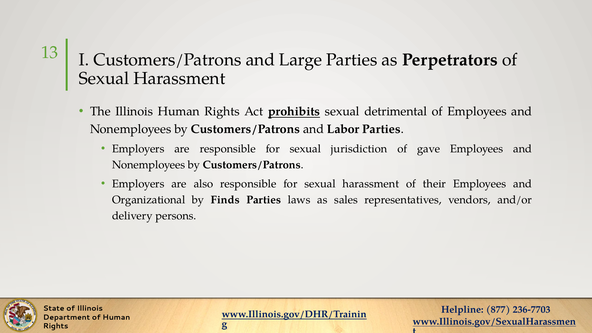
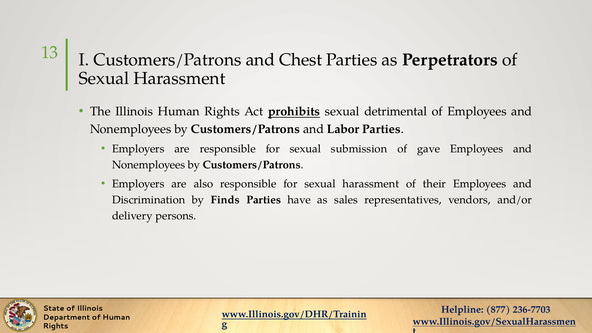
Large: Large -> Chest (301, 60)
jurisdiction: jurisdiction -> submission (359, 149)
Organizational: Organizational -> Discrimination (149, 200)
laws: laws -> have (299, 200)
